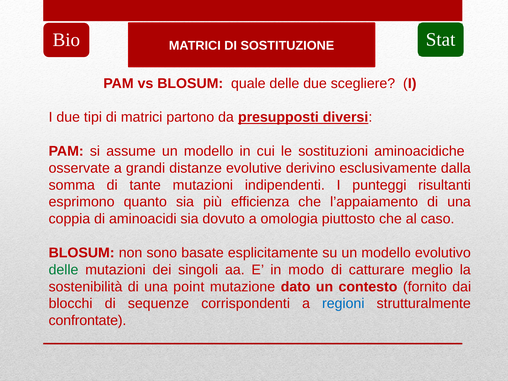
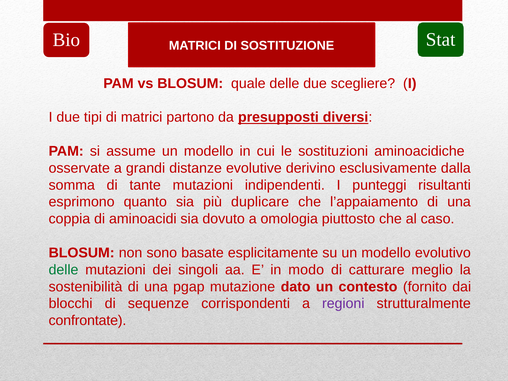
efficienza: efficienza -> duplicare (260, 202)
point: point -> pgap (189, 287)
regioni colour: blue -> purple (343, 304)
